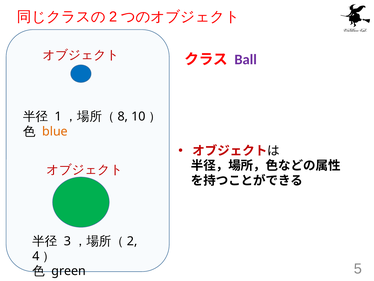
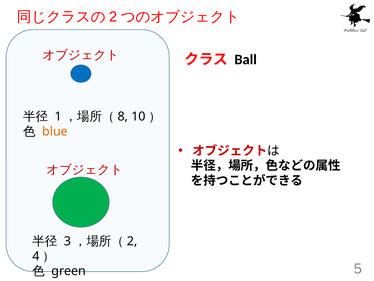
Ball colour: purple -> black (246, 59)
